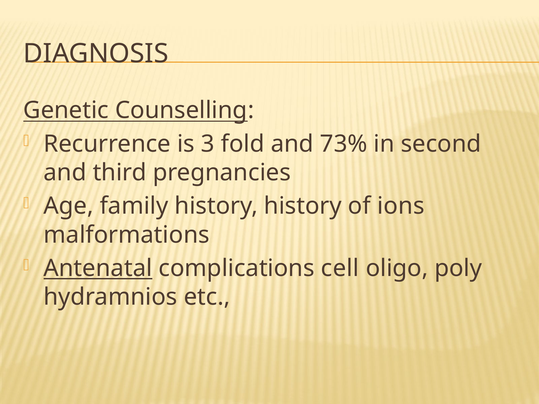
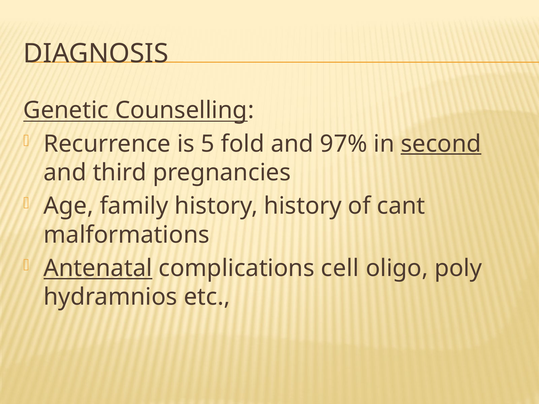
3: 3 -> 5 (208, 144)
73%: 73% -> 97% (344, 144)
second underline: none -> present (441, 144)
ions: ions -> cant (401, 206)
